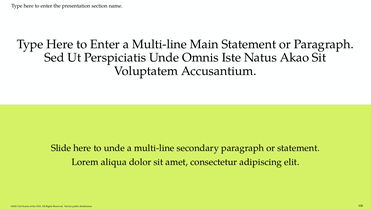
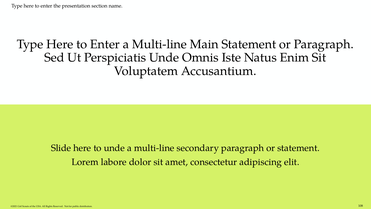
Akao: Akao -> Enim (294, 58)
aliqua: aliqua -> labore (114, 162)
